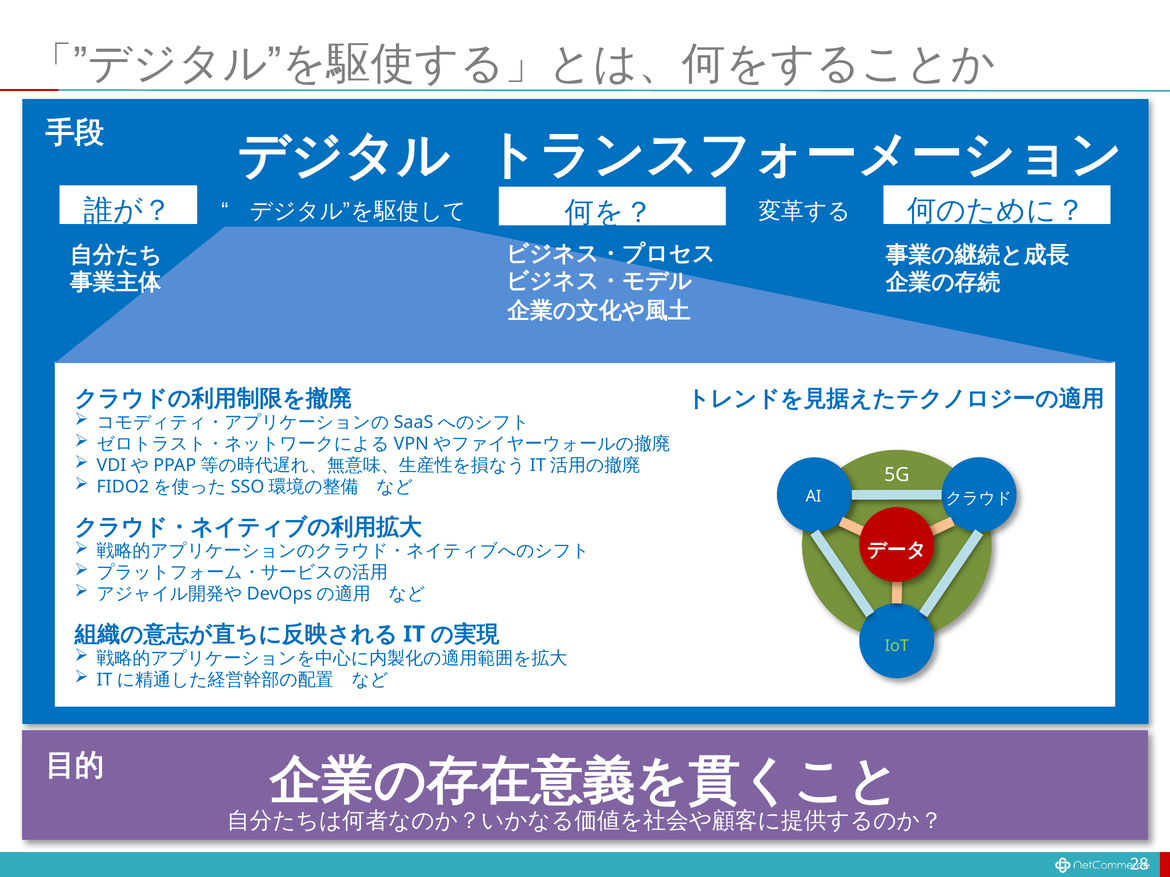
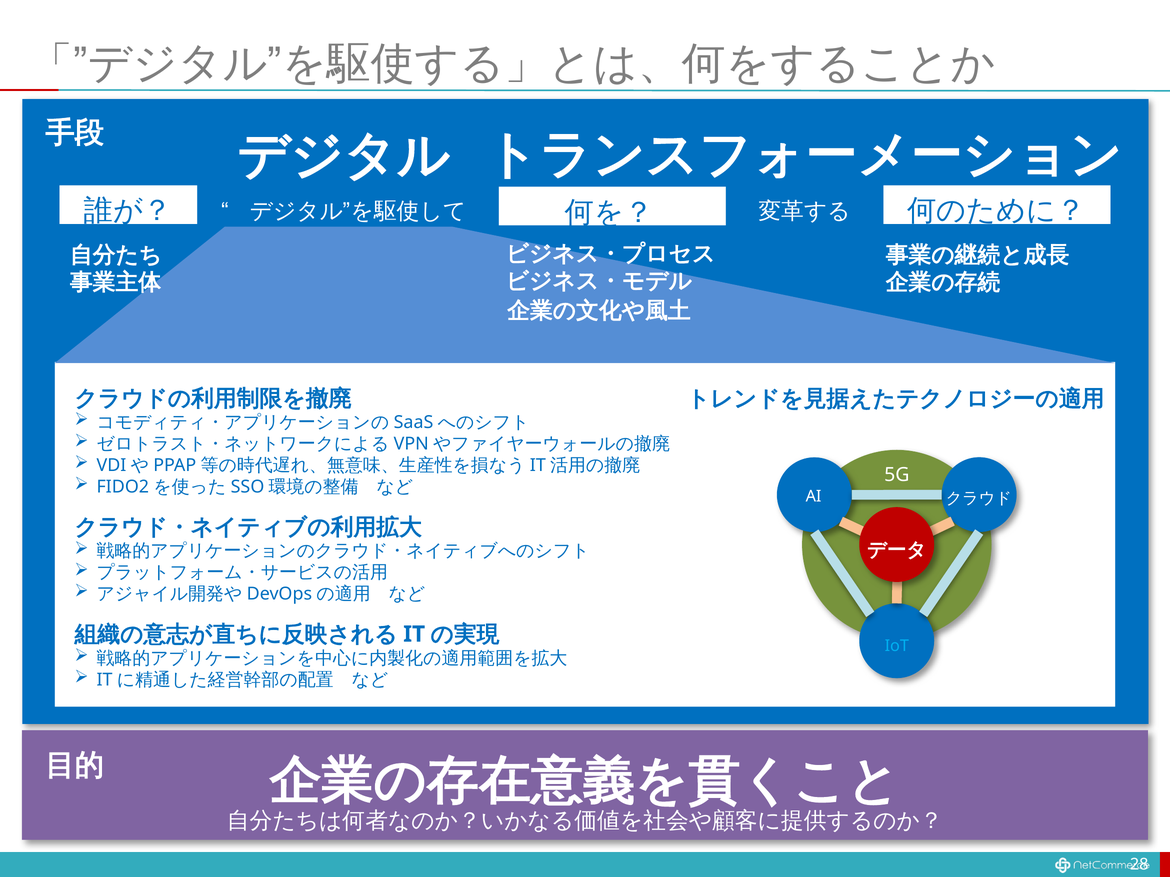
IoT colour: light green -> light blue (897, 646)
